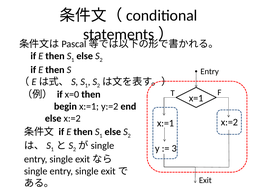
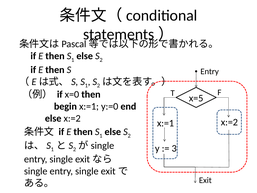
x=1: x=1 -> x=5 (196, 98)
y:=2: y:=2 -> y:=0 (110, 106)
